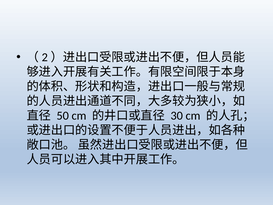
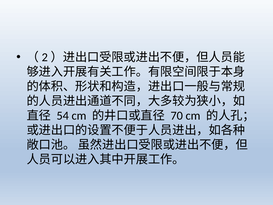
50: 50 -> 54 (63, 116)
30: 30 -> 70 (177, 116)
